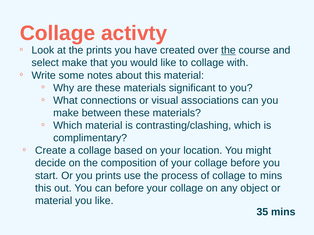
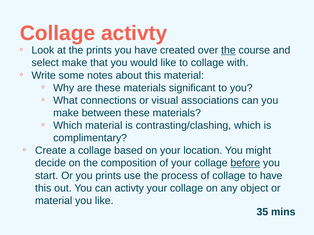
before underline: none -> present (245, 163)
to mins: mins -> have (271, 176)
can before: before -> activty (129, 189)
